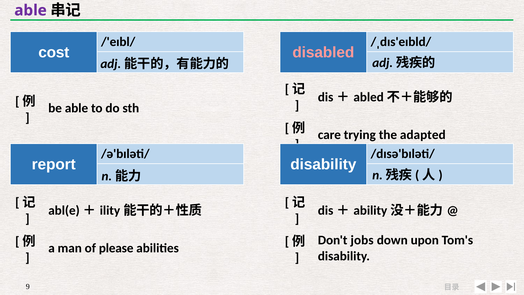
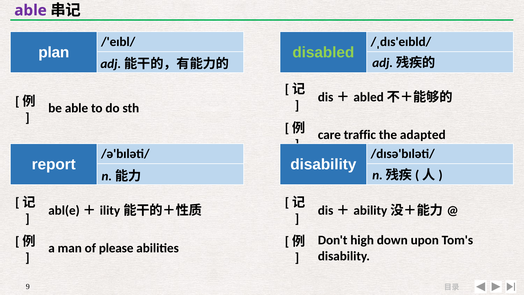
cost: cost -> plan (54, 52)
disabled colour: pink -> light green (323, 52)
trying: trying -> traffic (360, 135)
jobs: jobs -> high (362, 240)
